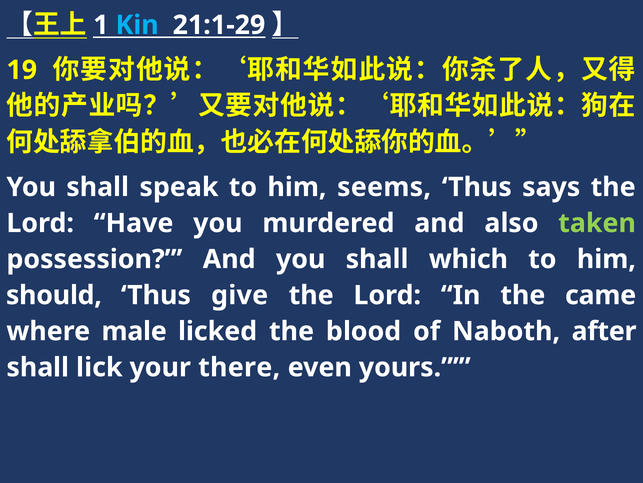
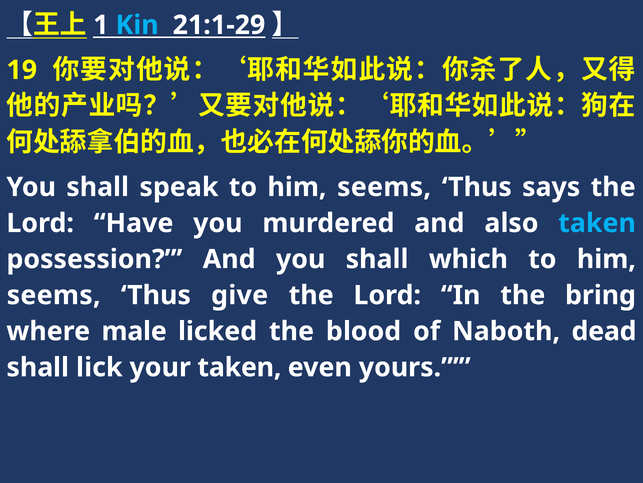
taken colour: light green -> light blue (597, 223)
should: should -> seems (54, 295)
came: came -> bring (600, 295)
after: after -> dead (604, 331)
your there: there -> taken (239, 367)
